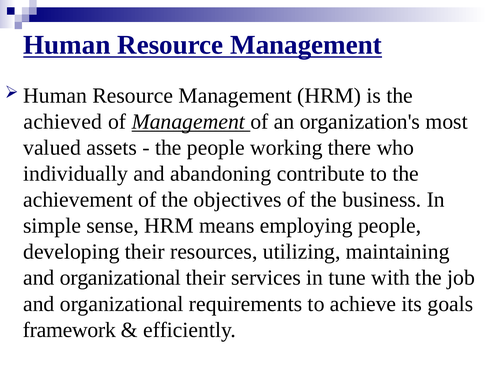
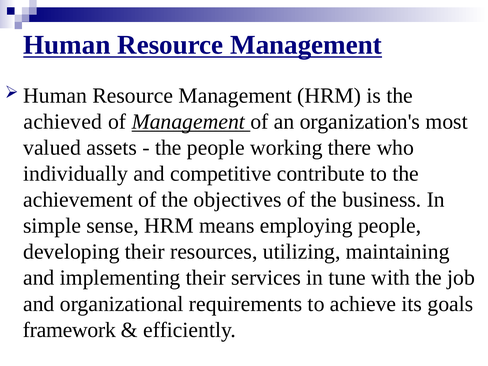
abandoning: abandoning -> competitive (221, 174)
organizational: organizational -> implementing (120, 278)
